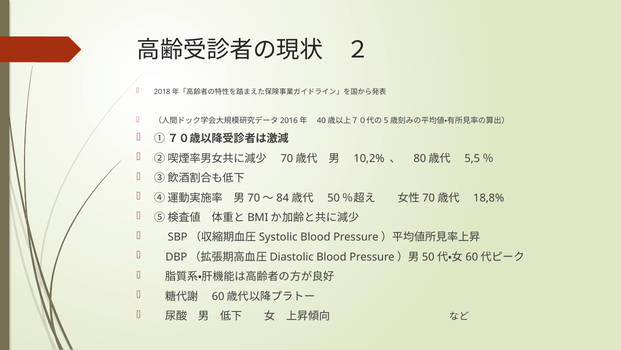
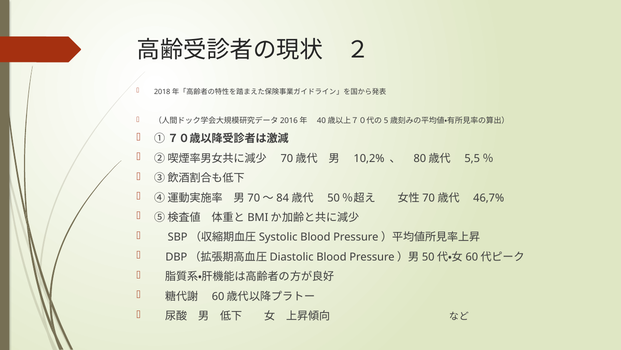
18,8%: 18,8% -> 46,7% (489, 197)
